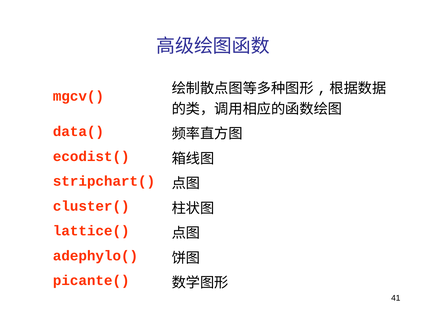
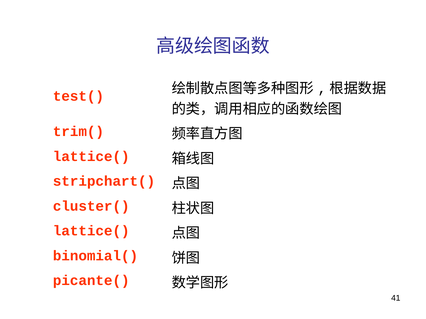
mgcv(: mgcv( -> test( (78, 96)
data(: data( -> trim( (78, 132)
ecodist(: ecodist( -> lattice( (91, 157)
adephylo(: adephylo( -> binomial( (95, 256)
